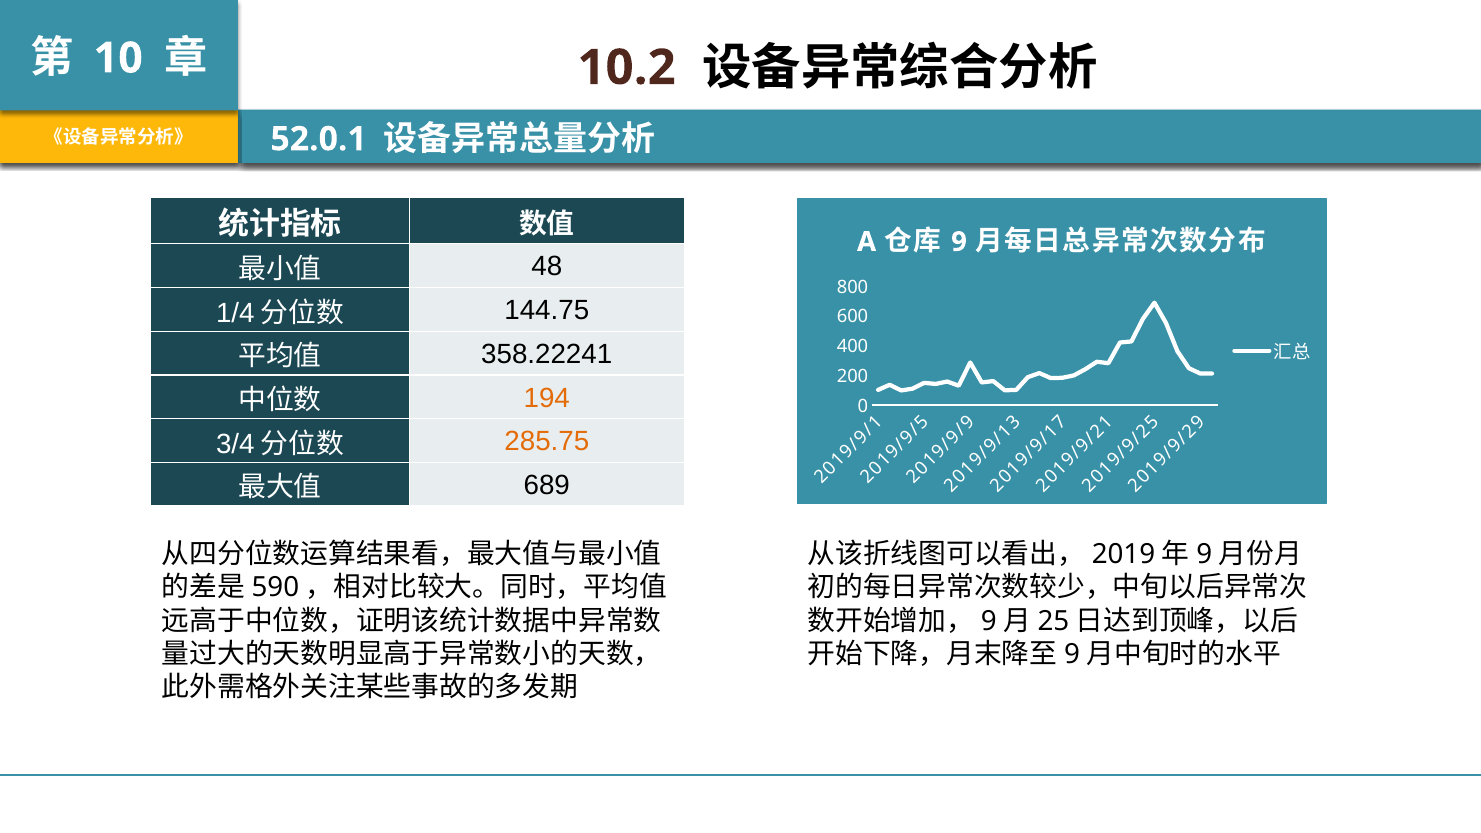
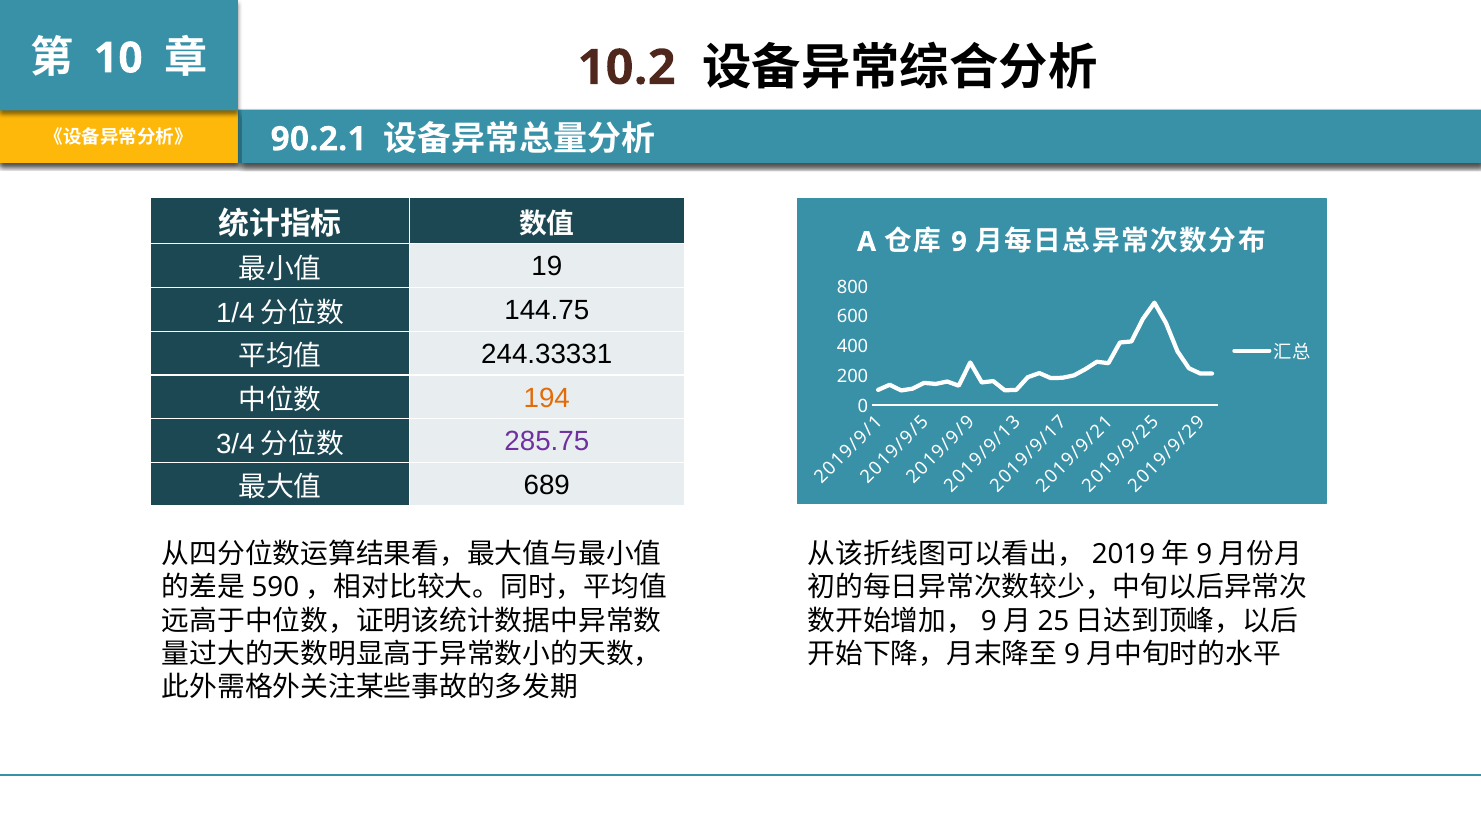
52.0.1: 52.0.1 -> 90.2.1 (319, 139)
48: 48 -> 19 (547, 267)
358.22241: 358.22241 -> 244.33331 (547, 354)
285.75 colour: orange -> purple (547, 442)
